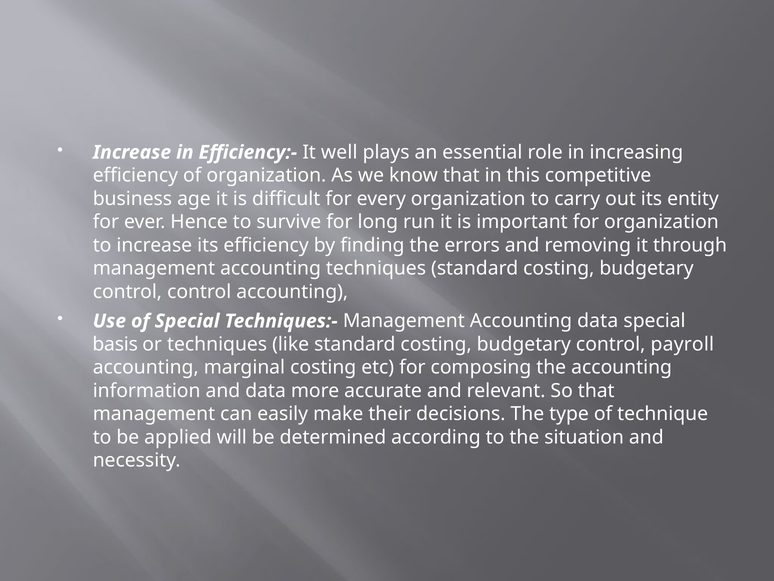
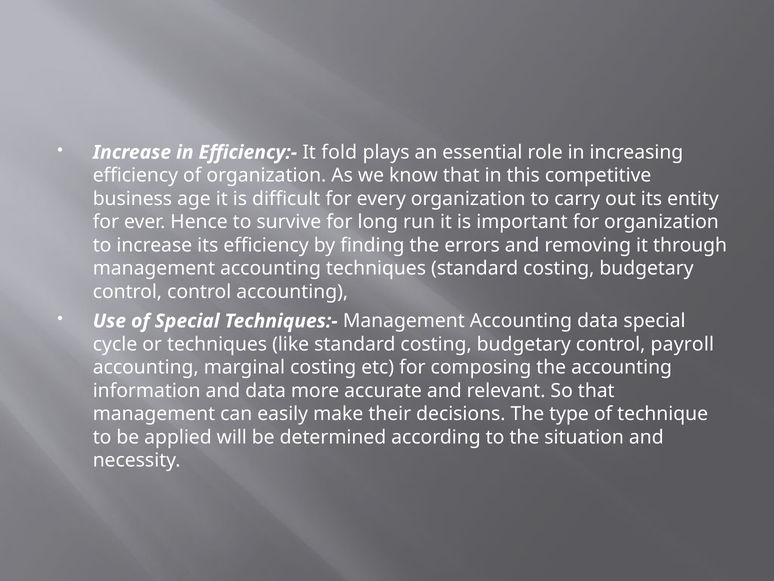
well: well -> fold (339, 152)
basis: basis -> cycle (115, 344)
